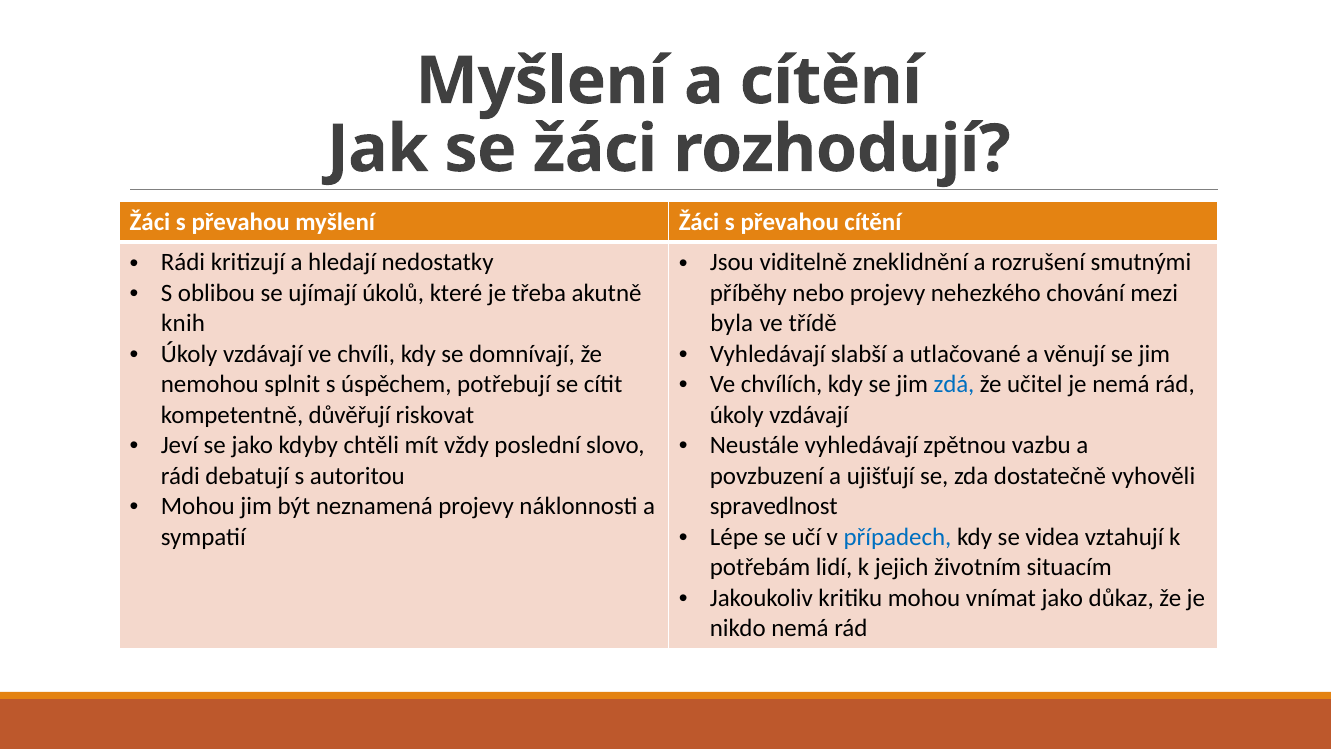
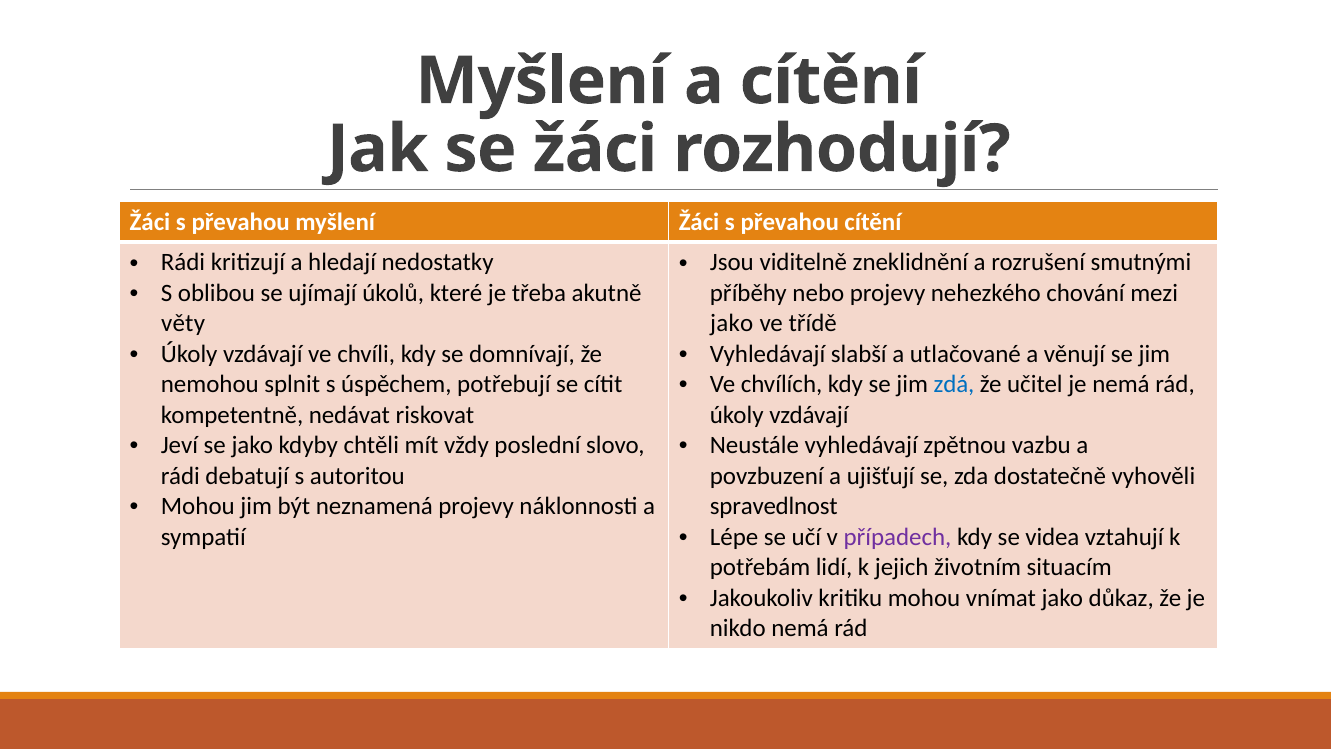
knih: knih -> věty (183, 324)
byla: byla -> jako (732, 324)
důvěřují: důvěřují -> nedávat (349, 415)
případech colour: blue -> purple (897, 537)
